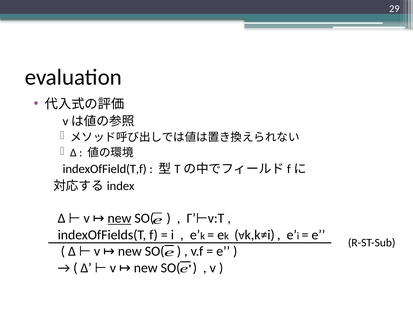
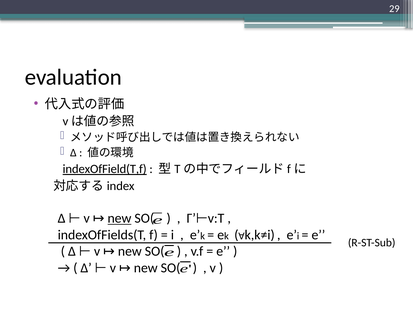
indexOfField(T,f underline: none -> present (105, 169)
